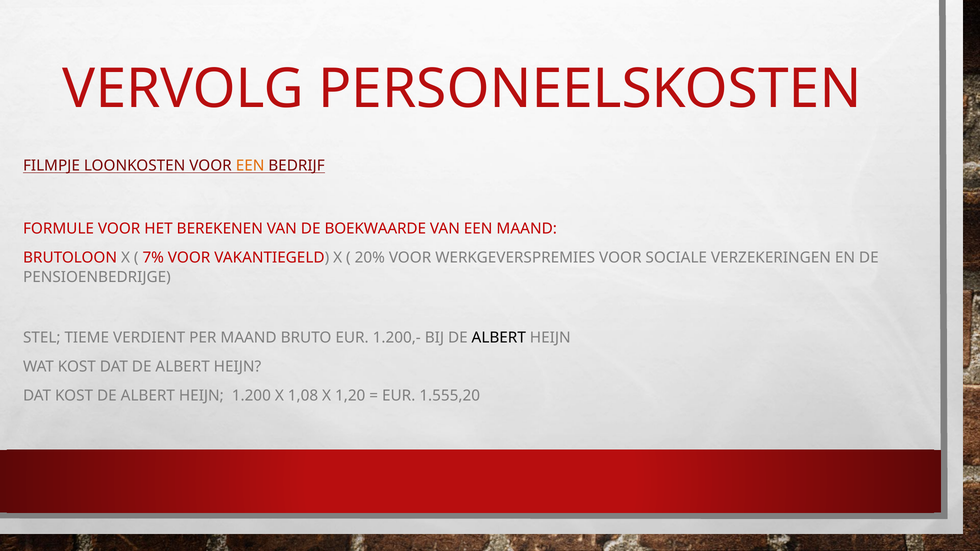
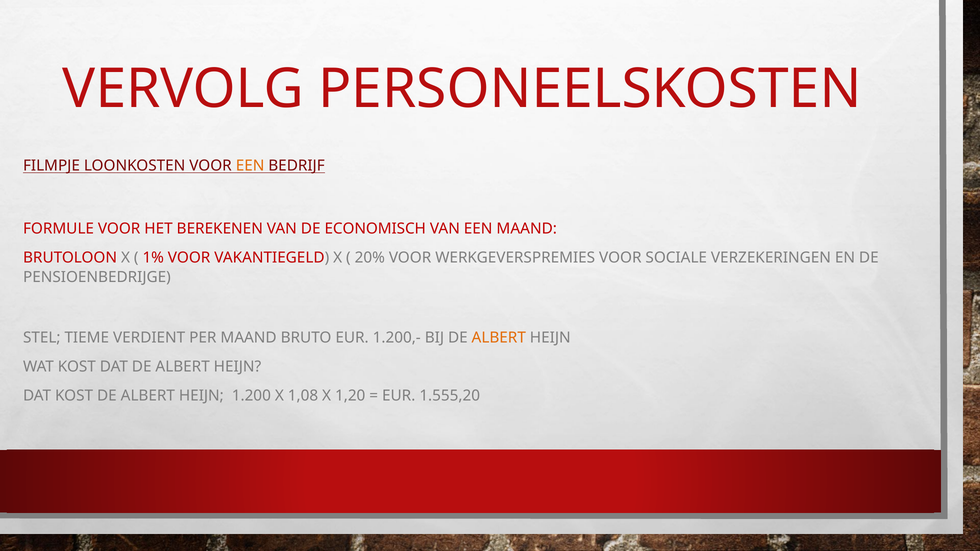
BOEKWAARDE: BOEKWAARDE -> ECONOMISCH (375, 229)
7%: 7% -> 1% (153, 258)
ALBERT colour: black -> orange (499, 338)
